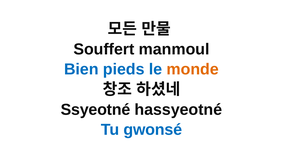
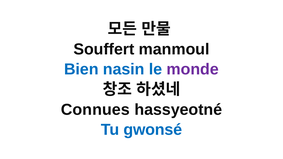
pieds: pieds -> nasin (124, 69)
monde colour: orange -> purple (193, 69)
Ssyeotné: Ssyeotné -> Connues (95, 110)
